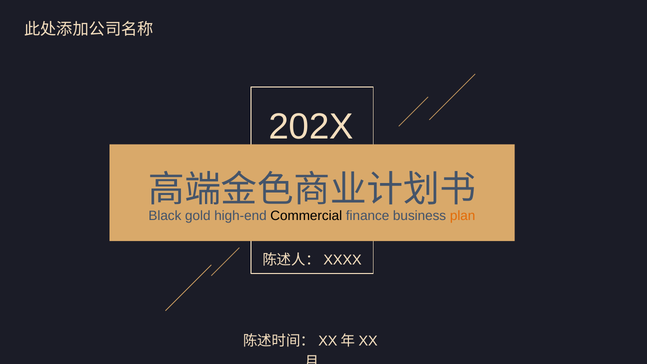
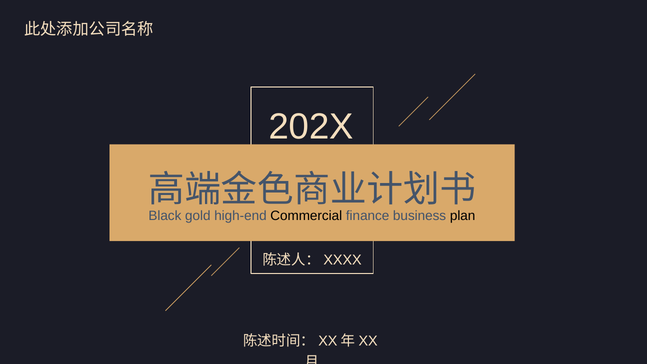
plan colour: orange -> black (463, 216)
